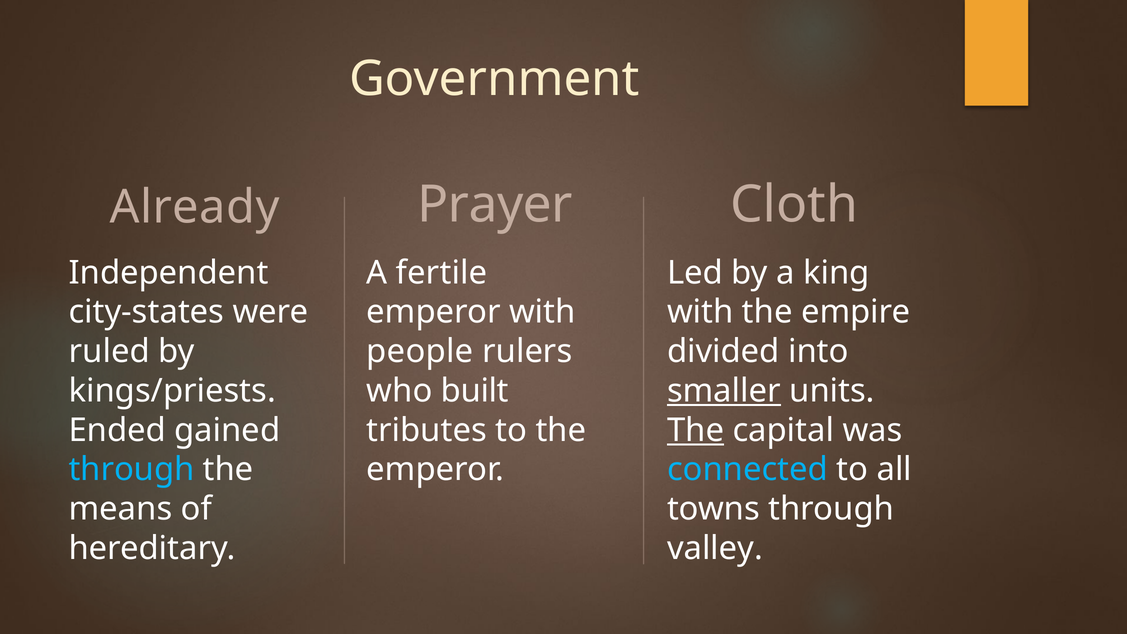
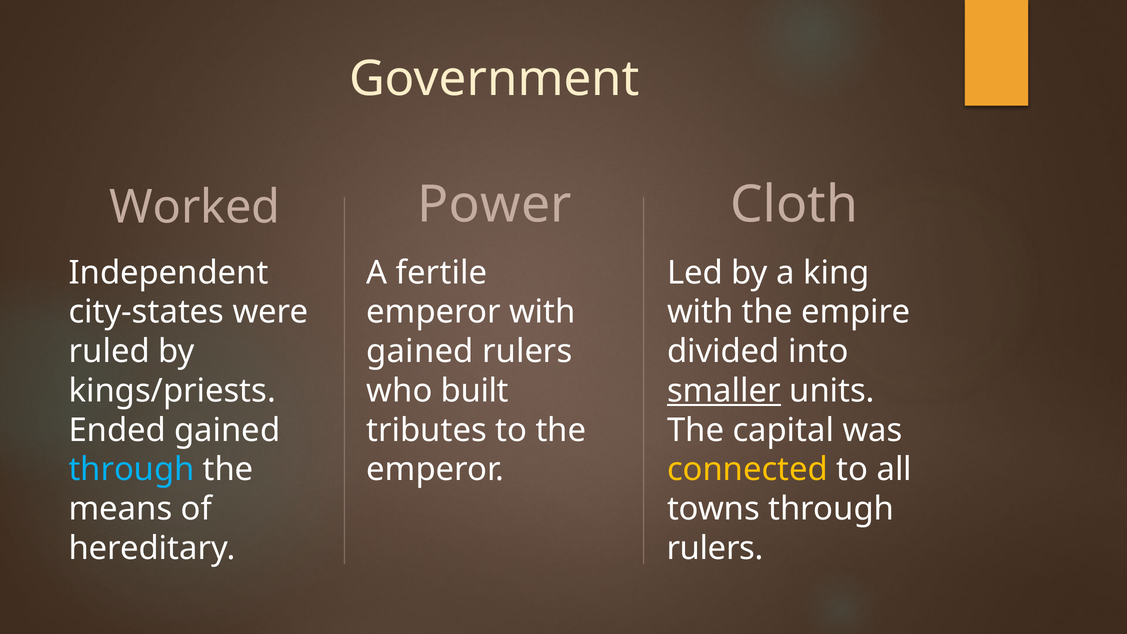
Prayer: Prayer -> Power (495, 205)
Already: Already -> Worked (195, 207)
people: people -> gained (420, 351)
The underline: present -> none (696, 430)
connected colour: light blue -> yellow (748, 470)
valley: valley -> rulers (715, 548)
